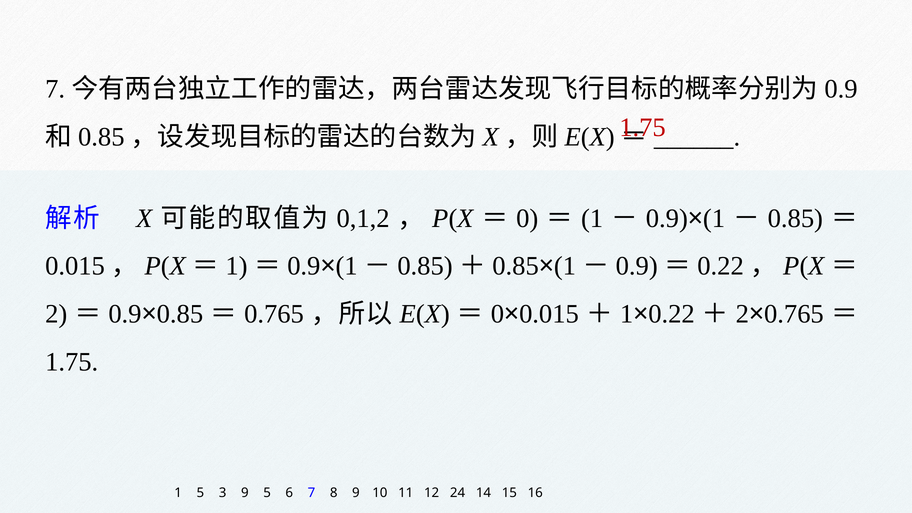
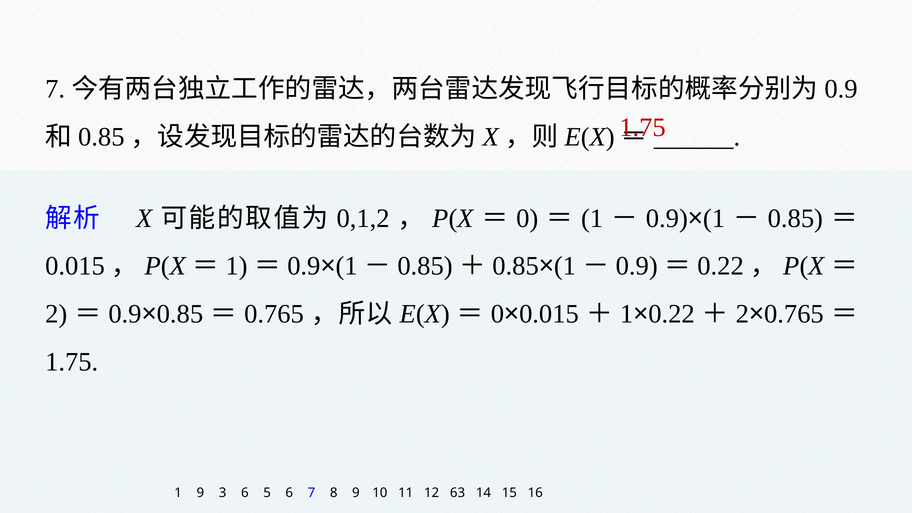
1 5: 5 -> 9 (200, 493)
3 9: 9 -> 6 (245, 493)
24: 24 -> 63 (458, 493)
